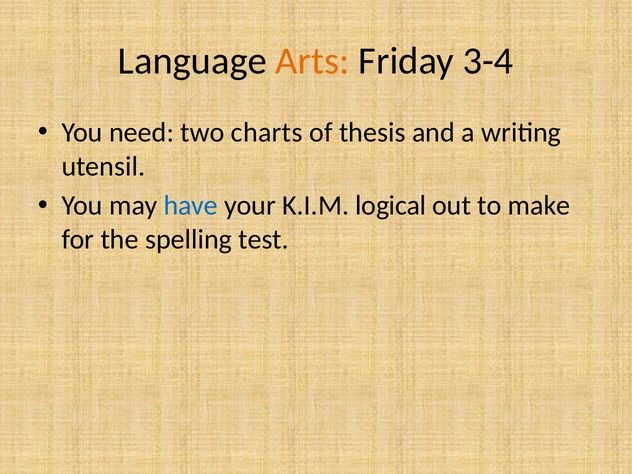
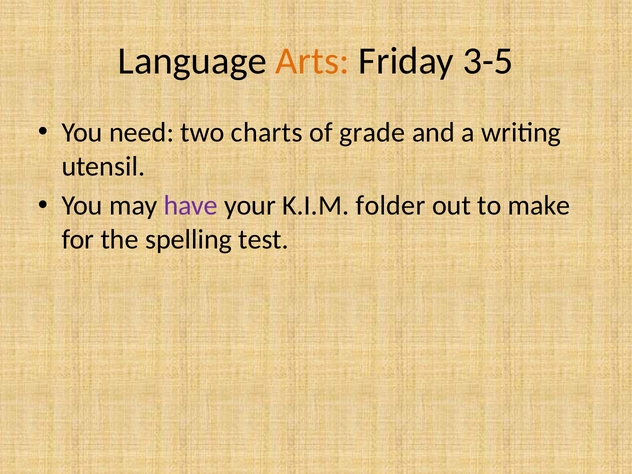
3-4: 3-4 -> 3-5 (488, 61)
thesis: thesis -> grade (372, 133)
have colour: blue -> purple (191, 206)
logical: logical -> folder (391, 206)
